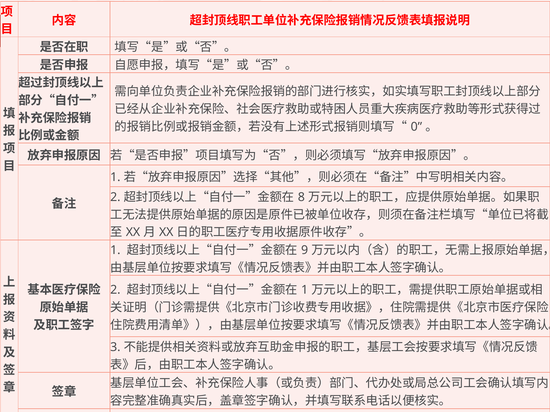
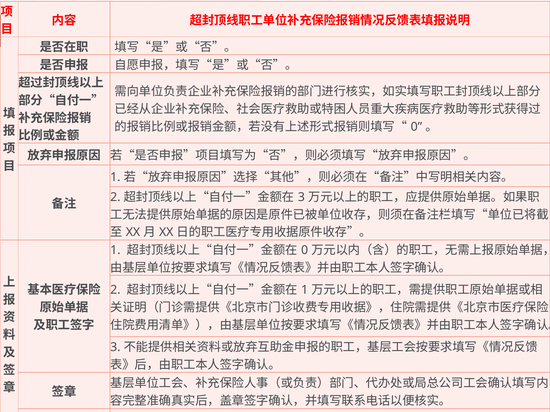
8: 8 -> 3 (301, 197)
9: 9 -> 0 (305, 250)
